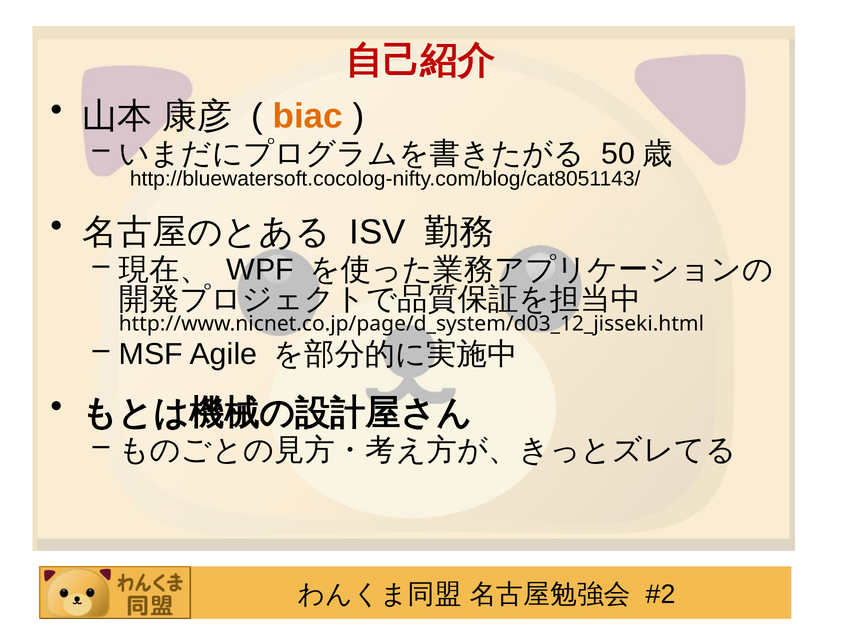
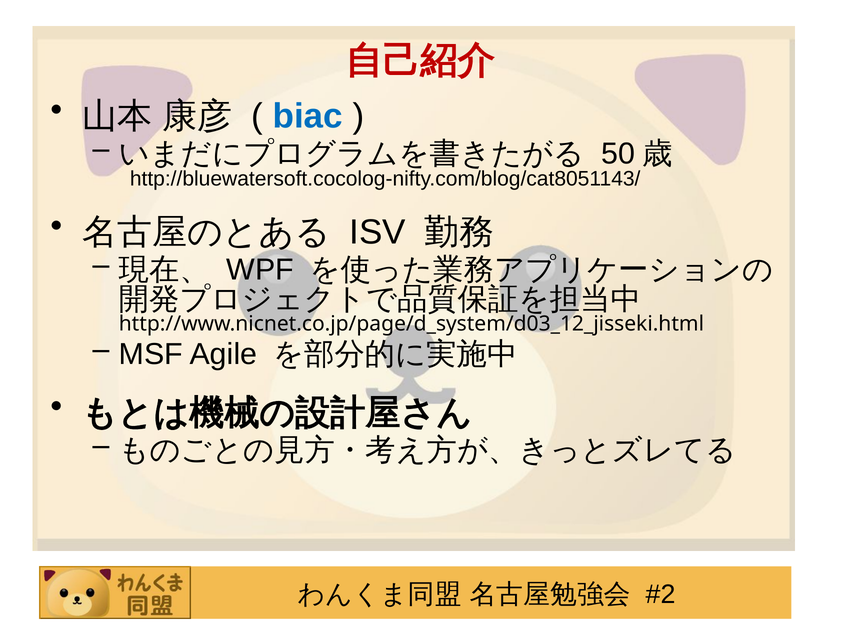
biac colour: orange -> blue (308, 116)
